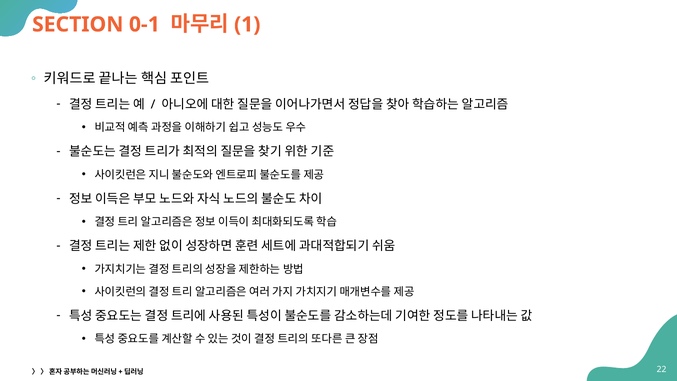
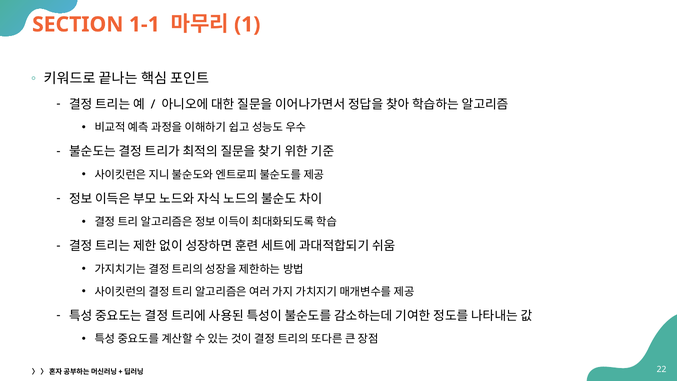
0-1: 0-1 -> 1-1 (144, 24)
